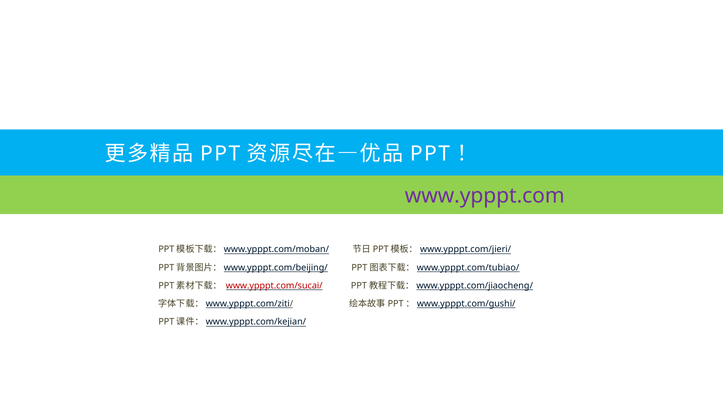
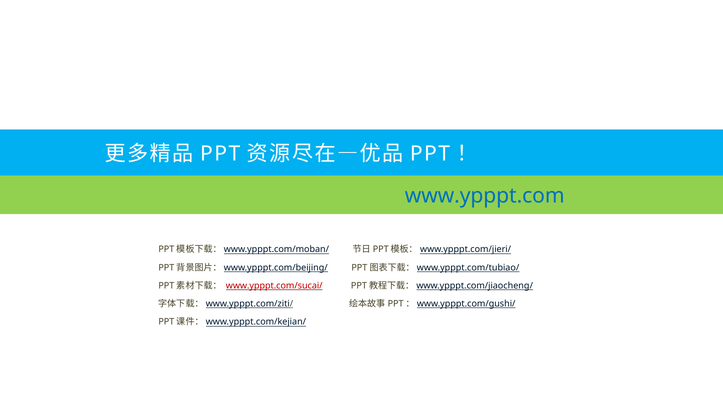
www.ypppt.com colour: purple -> blue (485, 196)
